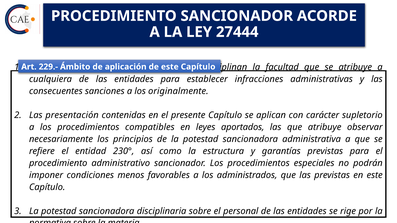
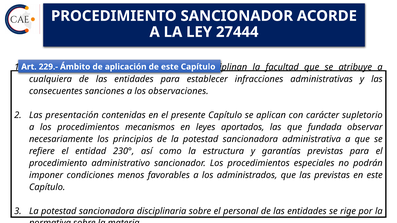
originalmente: originalmente -> observaciones (178, 91)
compatibles: compatibles -> mecanismos (150, 127)
que atribuye: atribuye -> fundada (325, 127)
